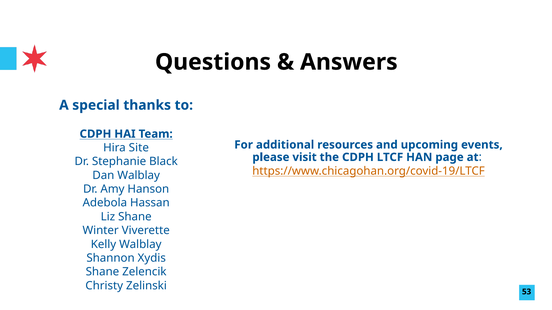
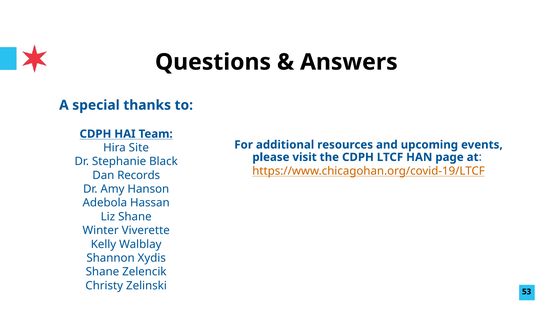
Dan Walblay: Walblay -> Records (139, 176)
